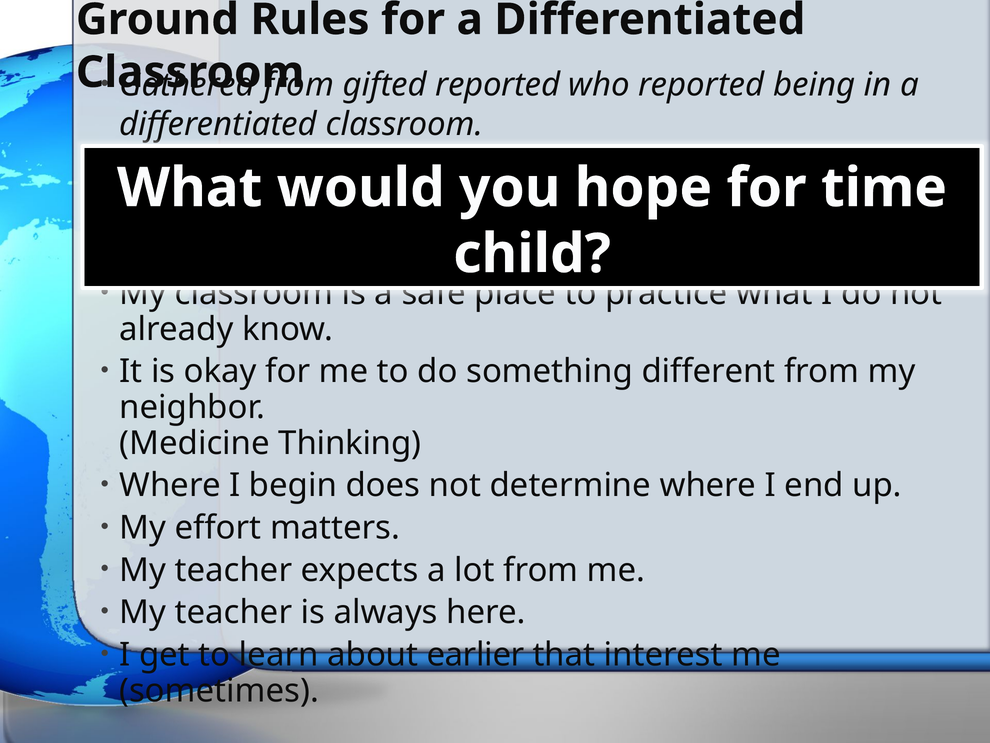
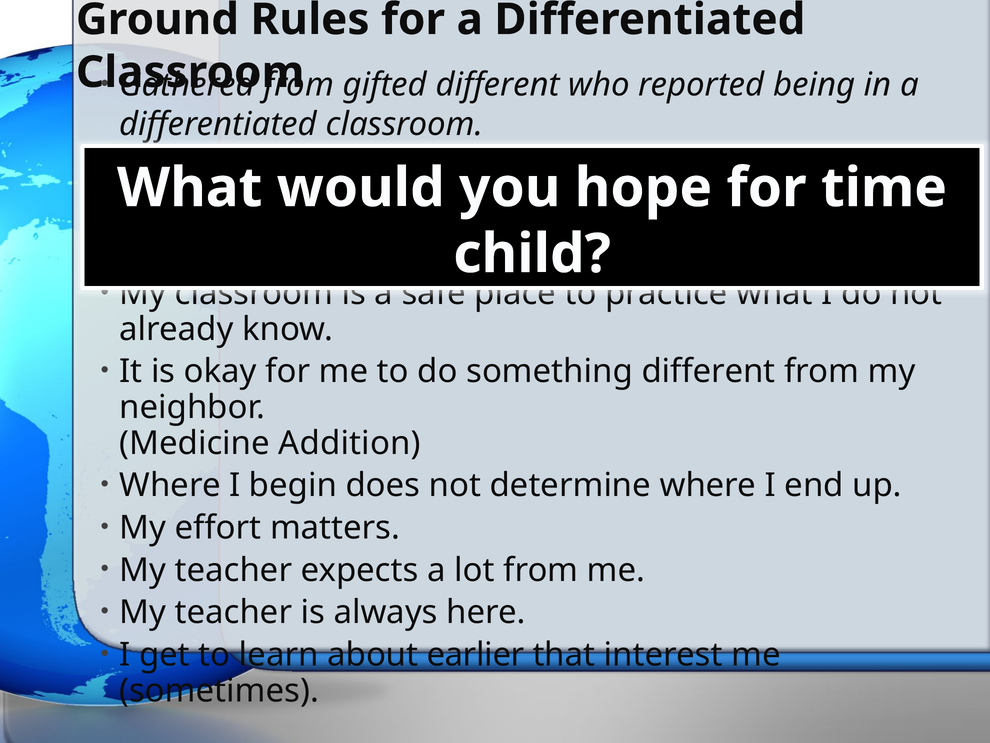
gifted reported: reported -> different (498, 85)
Thinking: Thinking -> Addition (350, 443)
